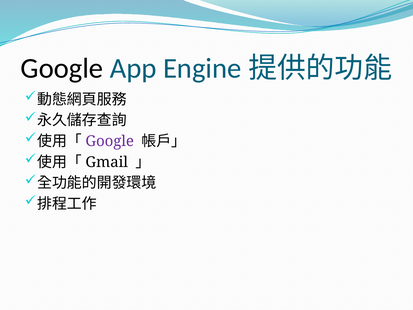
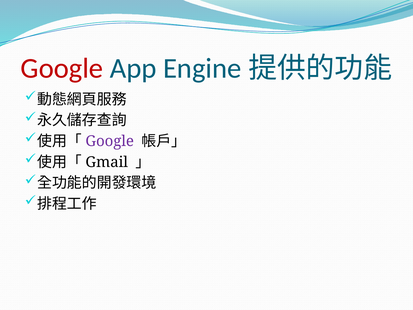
Google colour: black -> red (62, 68)
